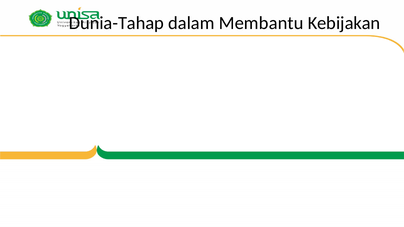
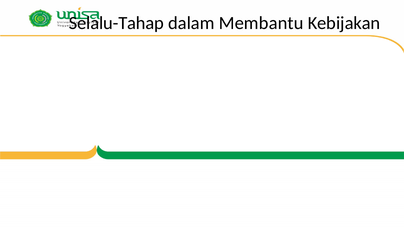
Dunia-Tahap: Dunia-Tahap -> Selalu-Tahap (116, 23)
